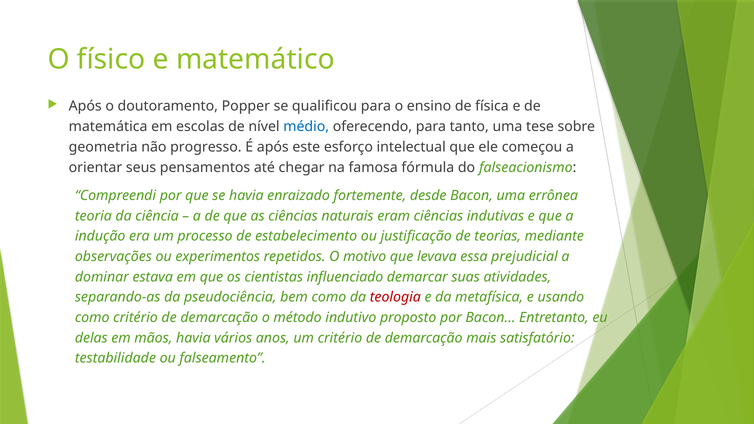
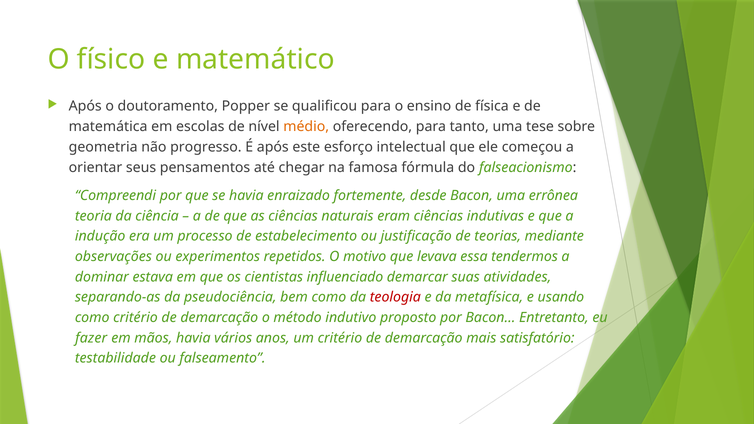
médio colour: blue -> orange (306, 127)
prejudicial: prejudicial -> tendermos (525, 257)
delas: delas -> fazer (91, 338)
